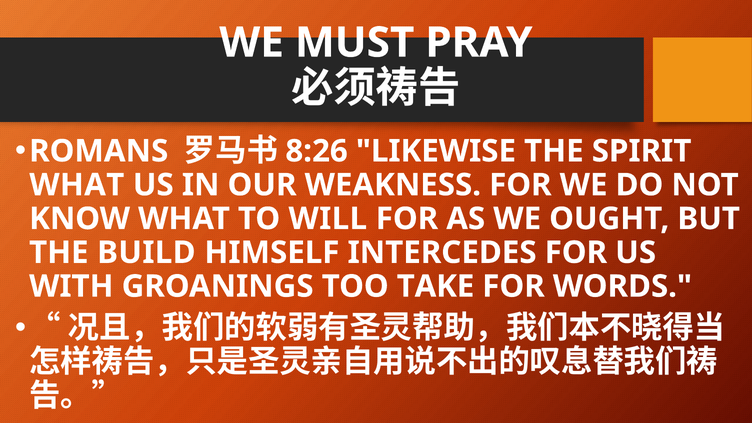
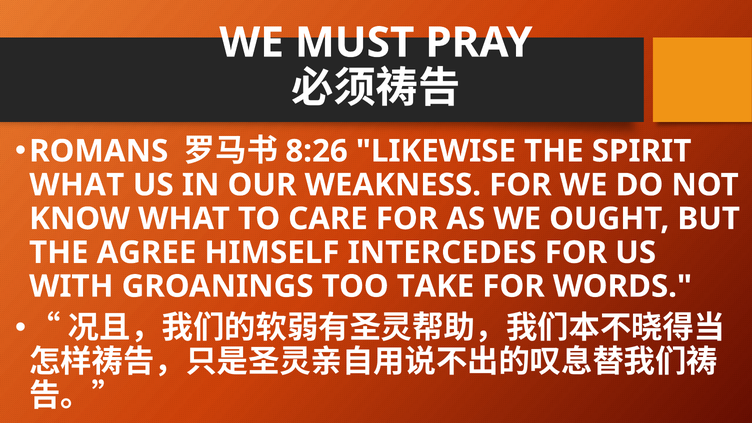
WILL: WILL -> CARE (328, 219)
BUILD: BUILD -> AGREE (147, 253)
